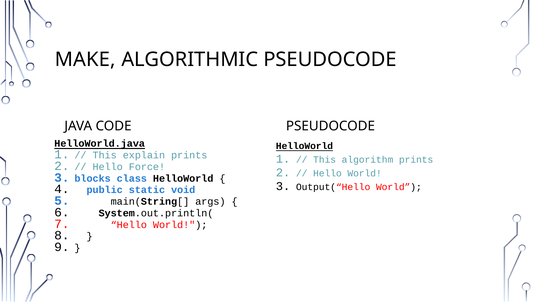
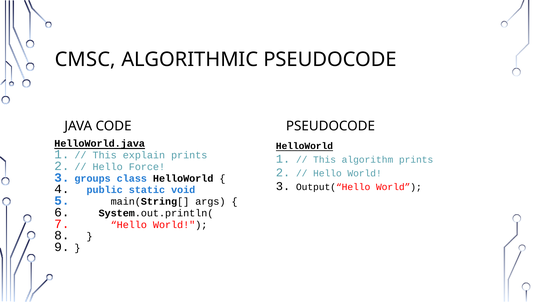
MAKE: MAKE -> CMSC (85, 60)
blocks: blocks -> groups (93, 178)
